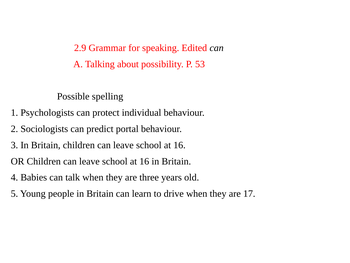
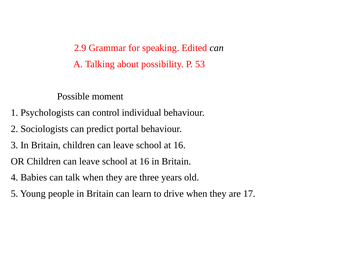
spelling: spelling -> moment (108, 96)
protect: protect -> control (106, 112)
